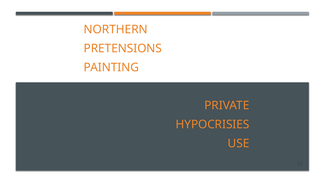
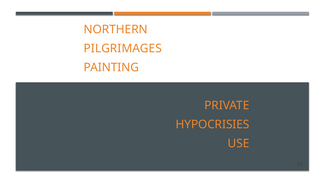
PRETENSIONS: PRETENSIONS -> PILGRIMAGES (123, 48)
